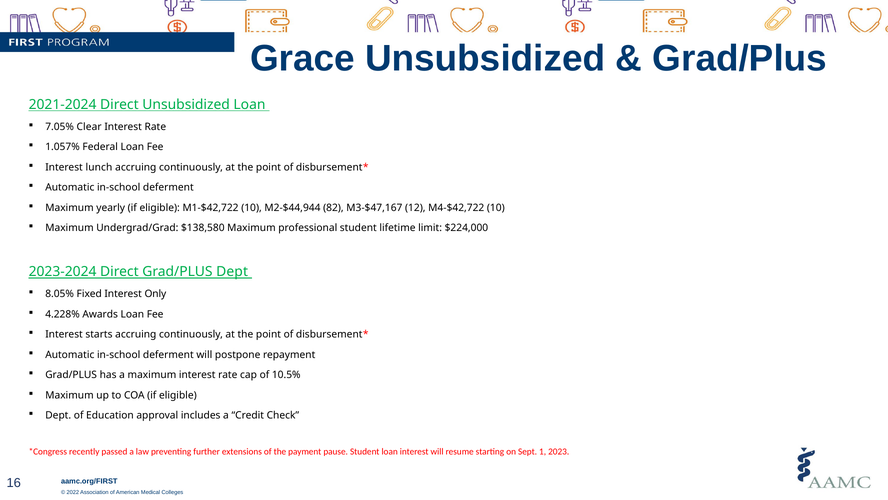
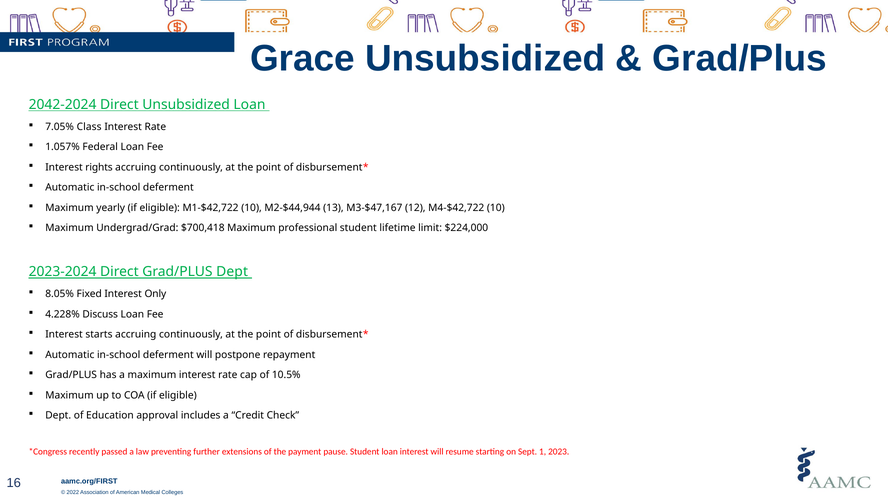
2021-2024: 2021-2024 -> 2042-2024 (63, 104)
Clear: Clear -> Class (89, 127)
lunch: lunch -> rights (99, 167)
82: 82 -> 13 (333, 208)
$138,580: $138,580 -> $700,418 (203, 228)
Awards: Awards -> Discuss (100, 314)
